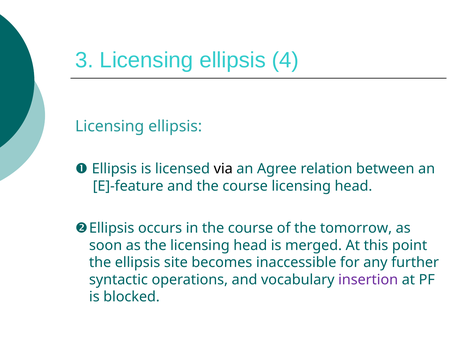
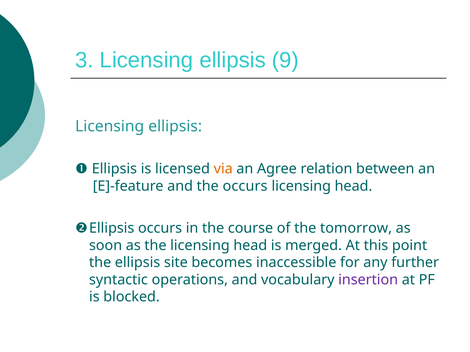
4: 4 -> 9 (285, 60)
via colour: black -> orange (223, 169)
and the course: course -> occurs (245, 186)
